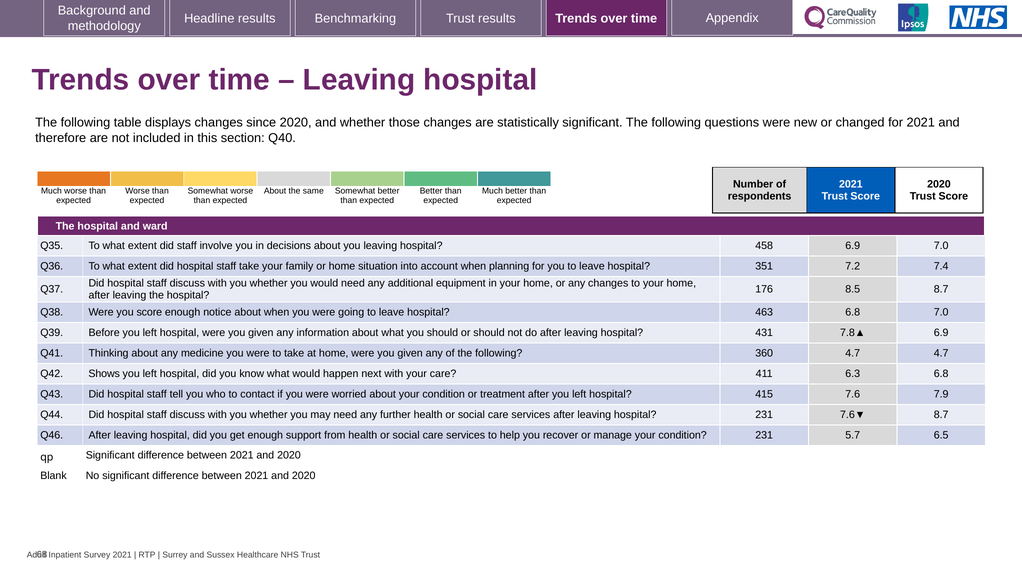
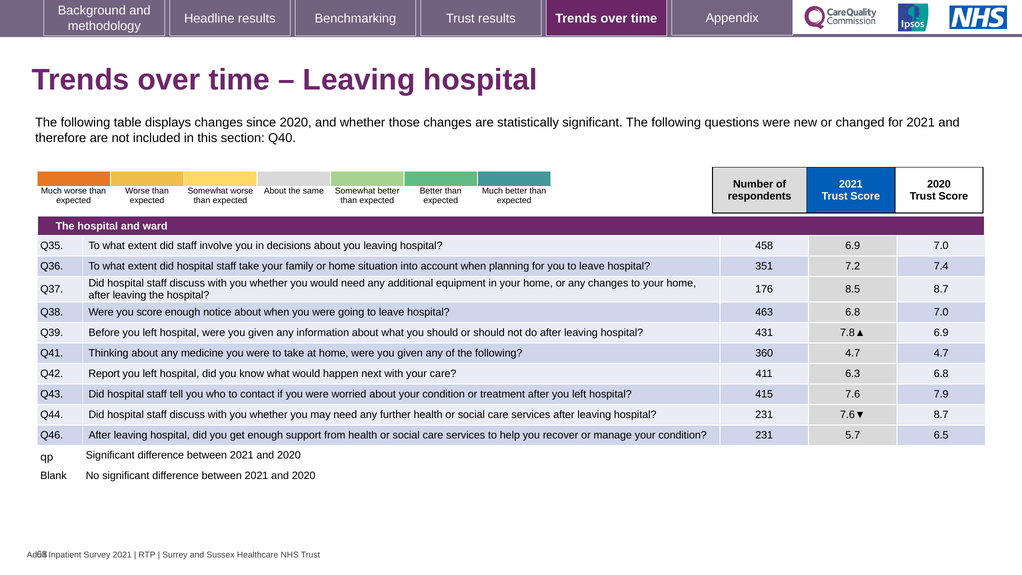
Shows: Shows -> Report (104, 374)
